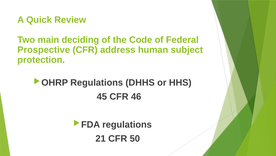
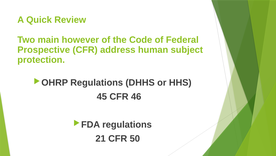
deciding: deciding -> however (80, 40)
